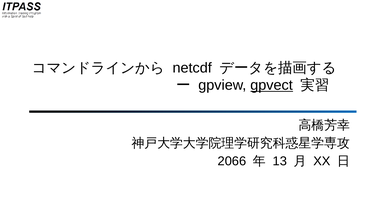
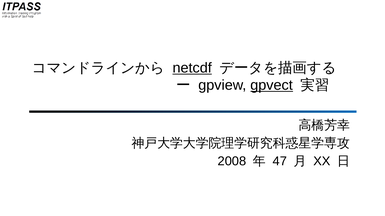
netcdf underline: none -> present (192, 68)
2066: 2066 -> 2008 (232, 161)
13: 13 -> 47 (280, 161)
